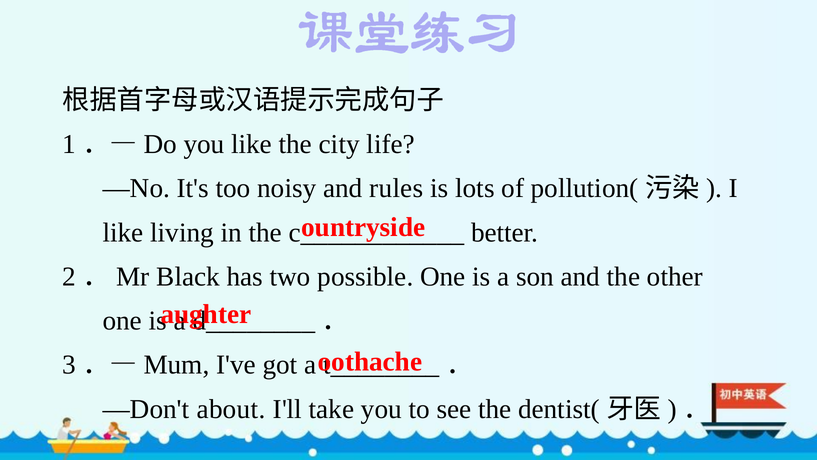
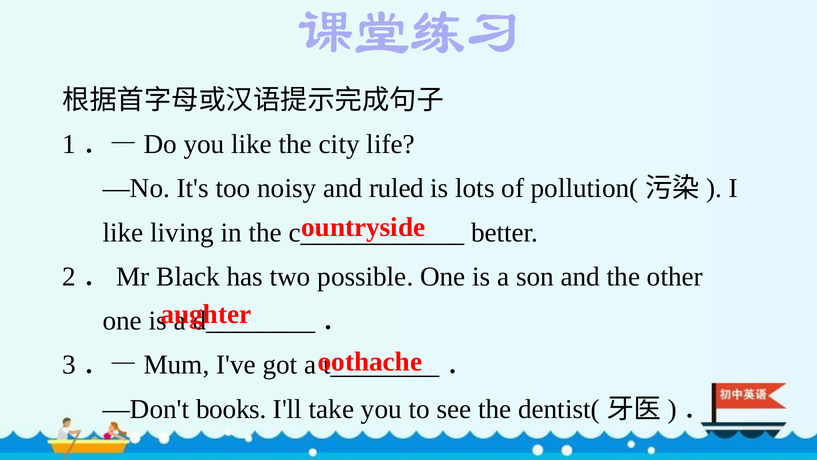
rules: rules -> ruled (397, 188)
about: about -> books (231, 409)
